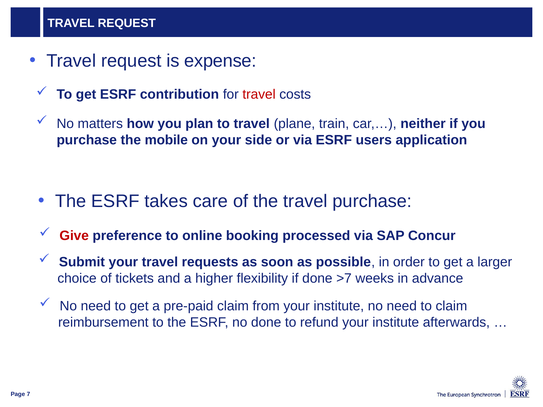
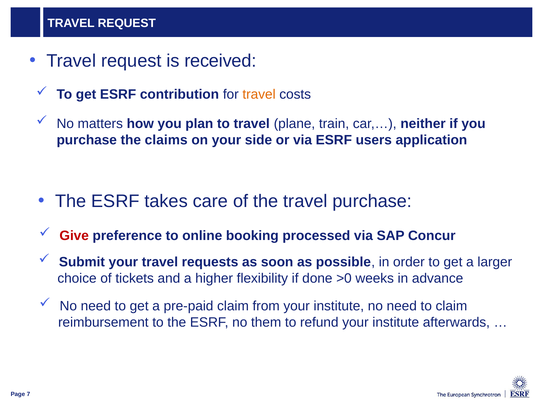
expense: expense -> received (220, 61)
travel colour: red -> orange (259, 95)
mobile: mobile -> claims (166, 140)
>7: >7 -> >0 (344, 278)
no done: done -> them (266, 322)
